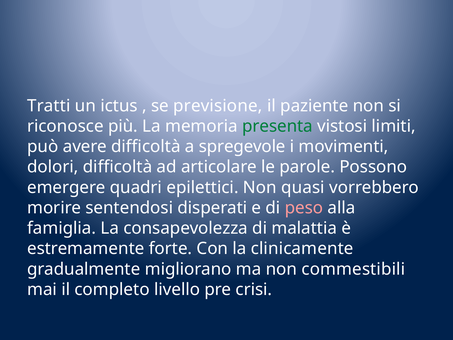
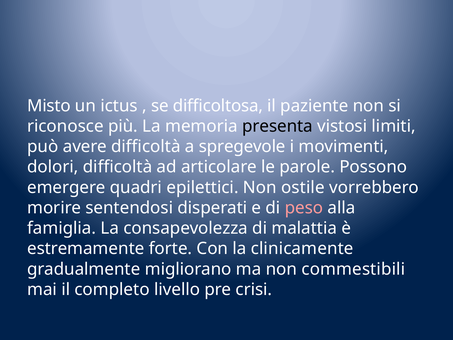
Tratti: Tratti -> Misto (49, 106)
previsione: previsione -> difficoltosa (218, 106)
presenta colour: green -> black (277, 126)
quasi: quasi -> ostile (303, 187)
